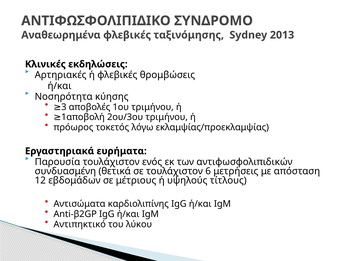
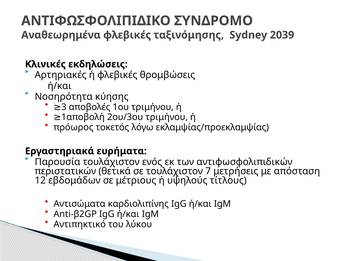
2013: 2013 -> 2039 (282, 35)
συνδυασμένη: συνδυασμένη -> περιστατικών (65, 171)
6: 6 -> 7 (208, 171)
